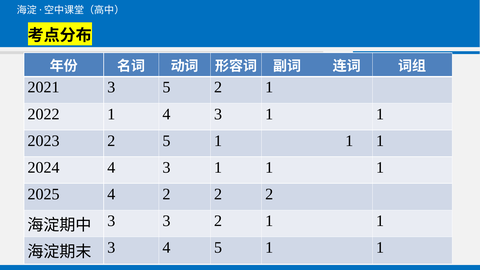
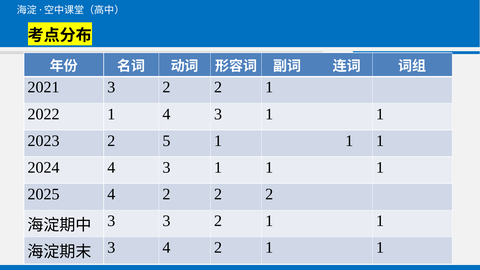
2021 3 5: 5 -> 2 (166, 87)
3 4 5: 5 -> 2 (218, 248)
